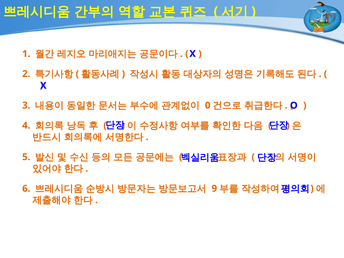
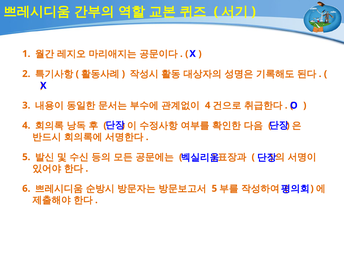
0: 0 -> 4 (208, 105)
9: 9 -> 5 (214, 189)
